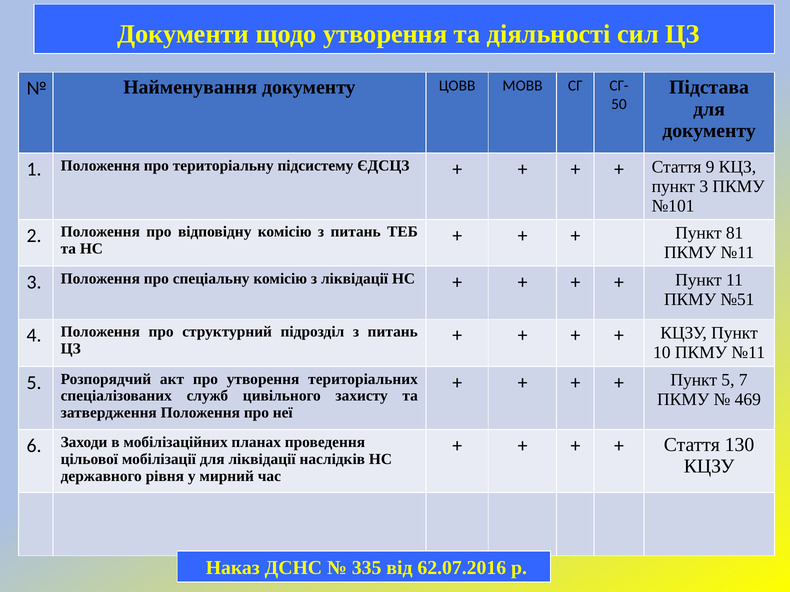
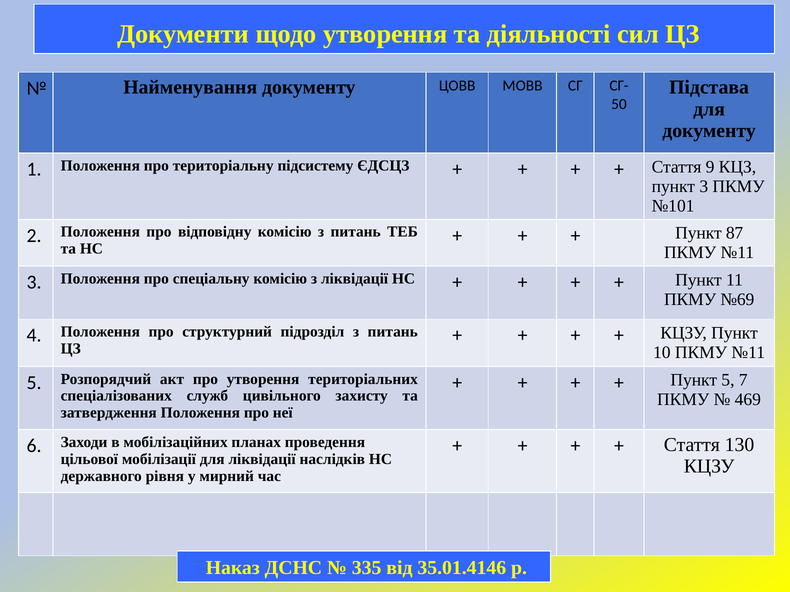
81: 81 -> 87 (735, 233)
№51: №51 -> №69 (737, 300)
62.07.2016: 62.07.2016 -> 35.01.4146 (462, 568)
